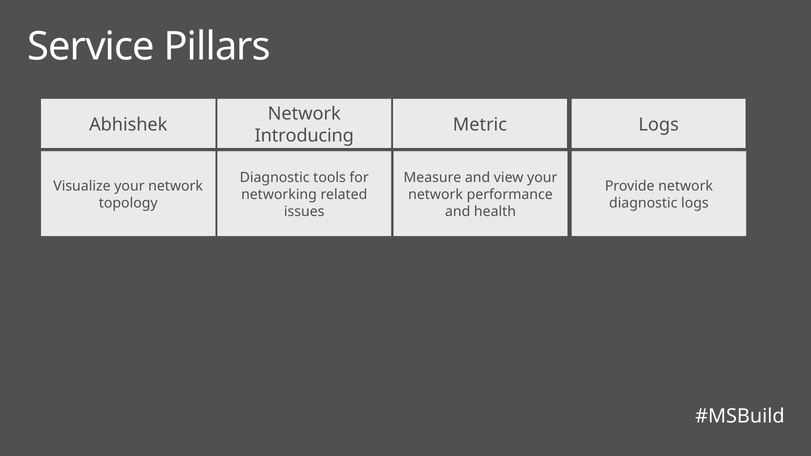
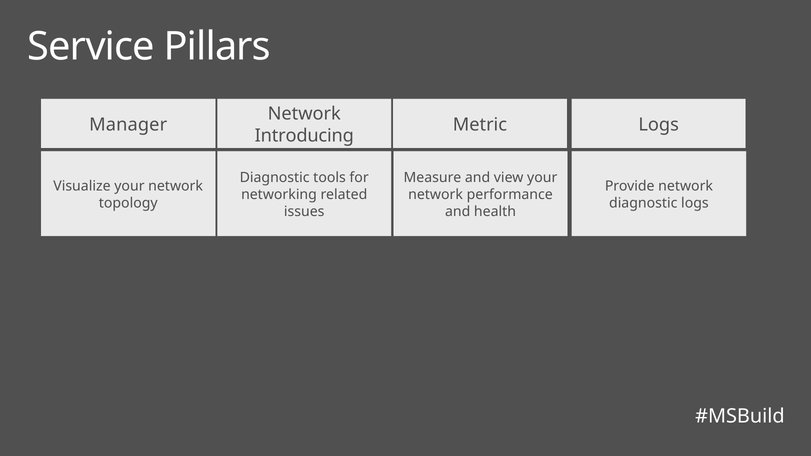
Abhishek: Abhishek -> Manager (128, 125)
